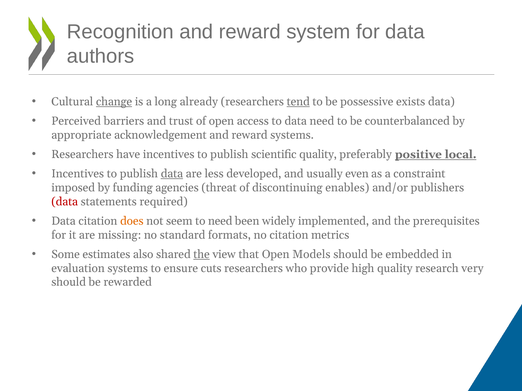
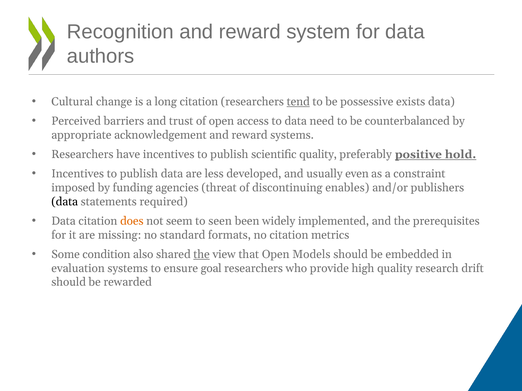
change underline: present -> none (114, 102)
long already: already -> citation (199, 102)
local: local -> hold (461, 155)
data underline: present -> none (172, 174)
data colour: red -> black (65, 202)
to need: need -> seen (220, 221)
estimates: estimates -> condition (106, 255)
cuts: cuts -> goal (211, 269)
very: very -> drift (473, 269)
